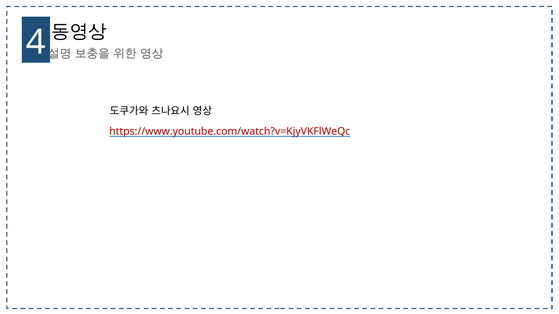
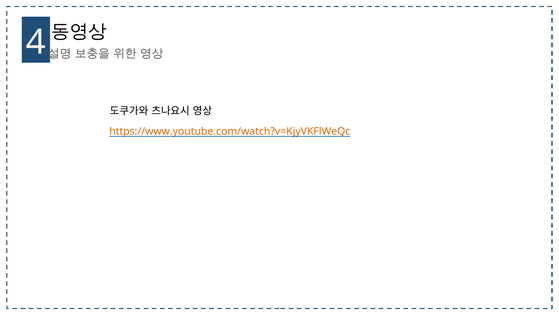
https://www.youtube.com/watch?v=KjyVKFlWeQc colour: red -> orange (230, 132)
